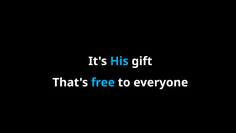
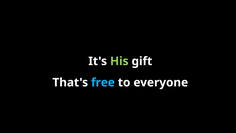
His colour: light blue -> light green (119, 61)
